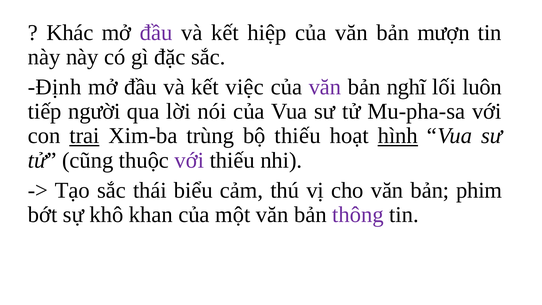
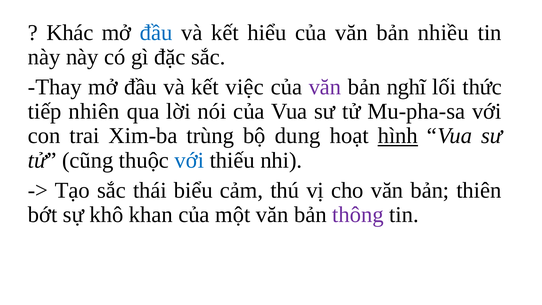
đầu colour: purple -> blue (156, 33)
hiệp: hiệp -> hiểu (267, 33)
mượn: mượn -> nhiều (443, 33)
Định: Định -> Thay (55, 87)
luôn: luôn -> thức (482, 87)
người: người -> nhiên (94, 111)
trai underline: present -> none (84, 136)
bộ thiếu: thiếu -> dung (298, 136)
với colour: purple -> blue (189, 160)
phim: phim -> thiên (479, 190)
